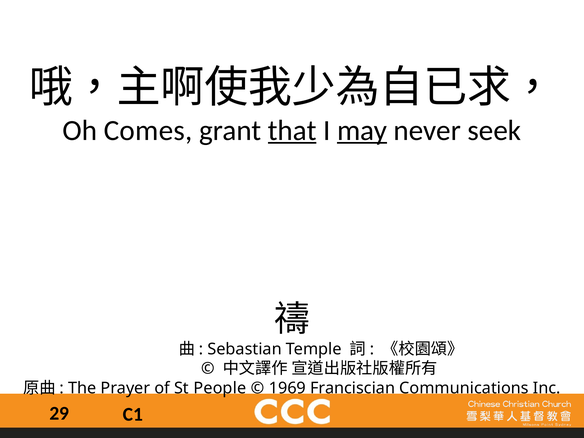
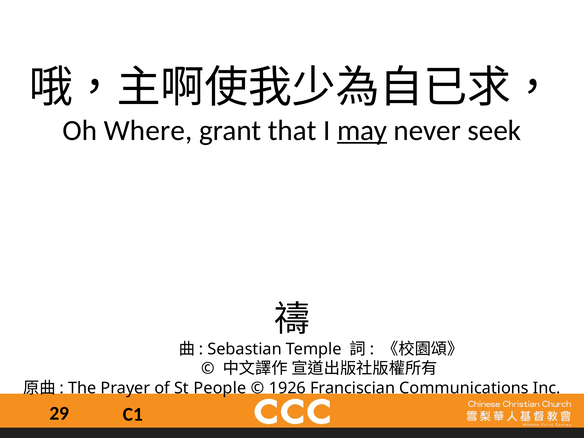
Comes: Comes -> Where (148, 130)
that underline: present -> none (292, 130)
1969: 1969 -> 1926 (287, 388)
